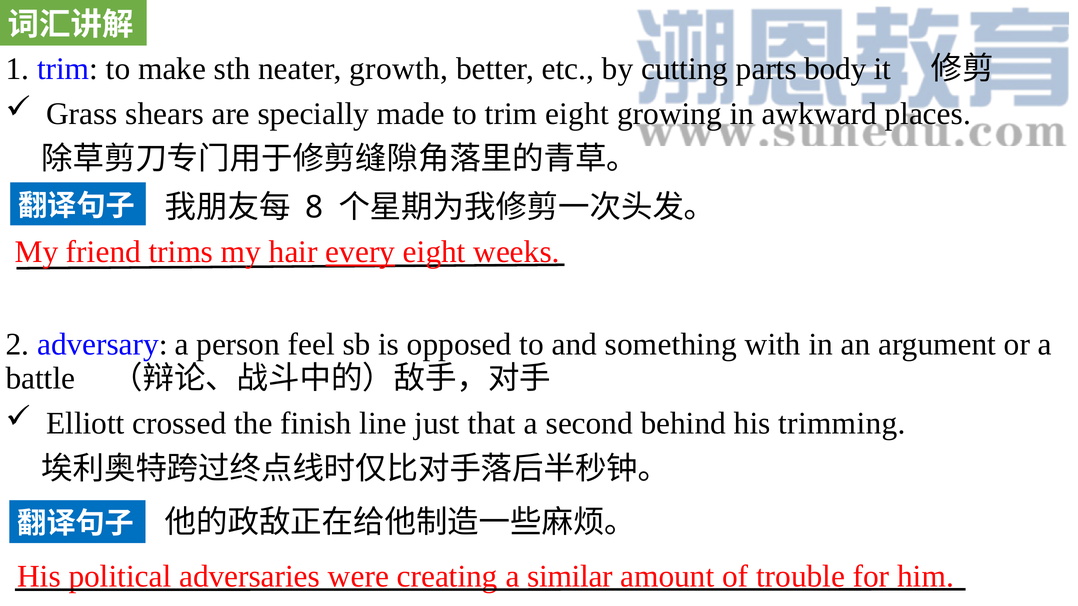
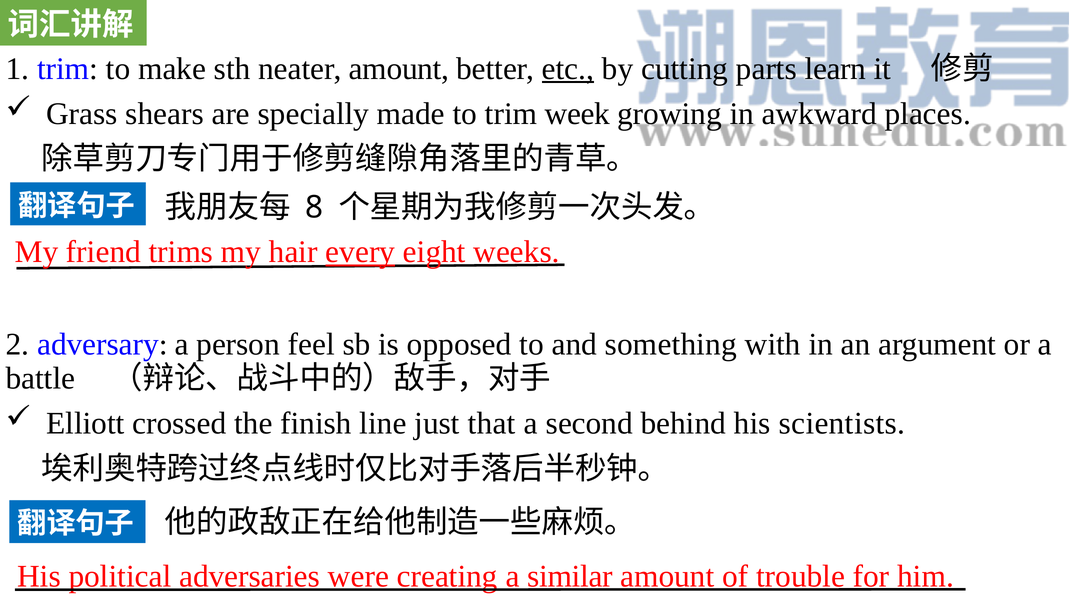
neater growth: growth -> amount (399, 69)
etc underline: none -> present (568, 69)
body: body -> learn (835, 69)
trim eight: eight -> week (577, 114)
trimming: trimming -> scientists (842, 424)
